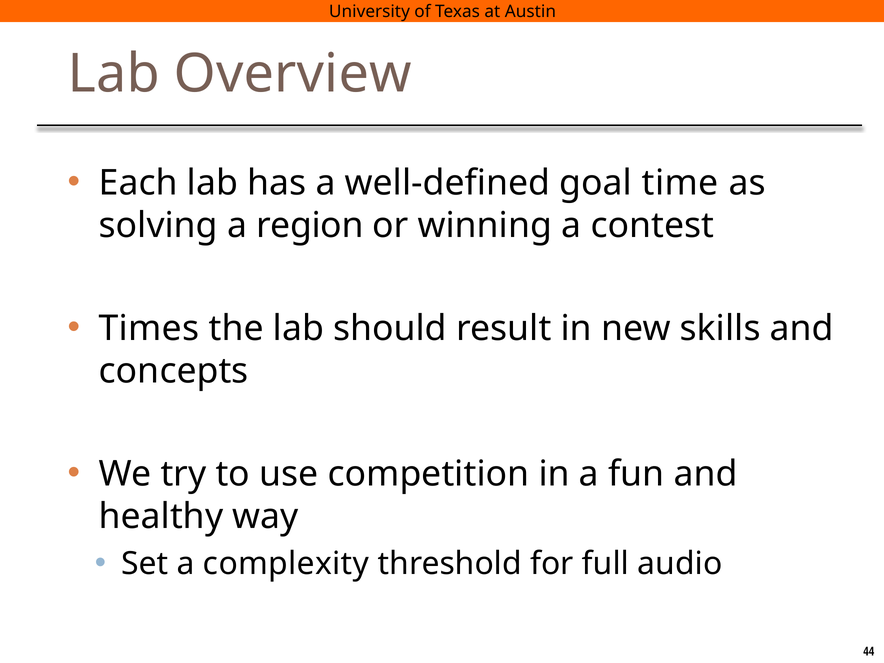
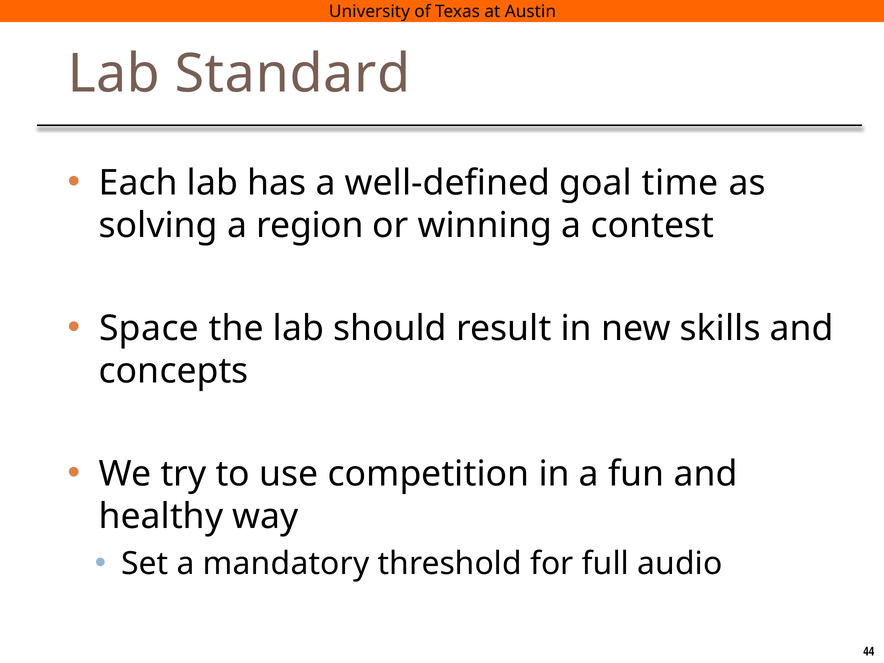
Overview: Overview -> Standard (293, 74)
Times: Times -> Space (149, 328)
complexity: complexity -> mandatory (286, 564)
